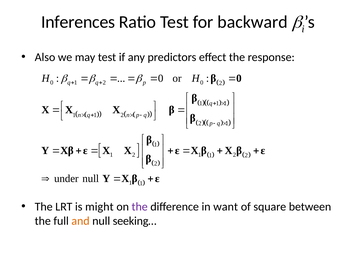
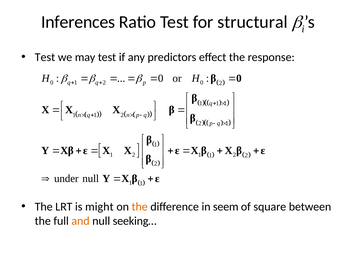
backward: backward -> structural (253, 22)
Also: Also -> Test (45, 57)
the colour: purple -> orange (140, 207)
want: want -> seem (226, 207)
